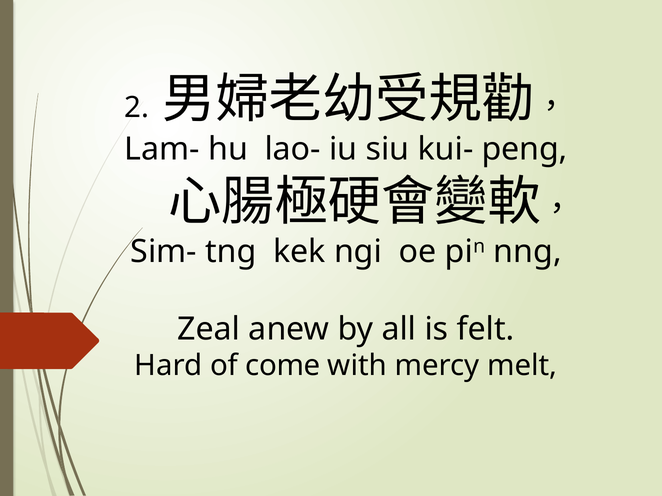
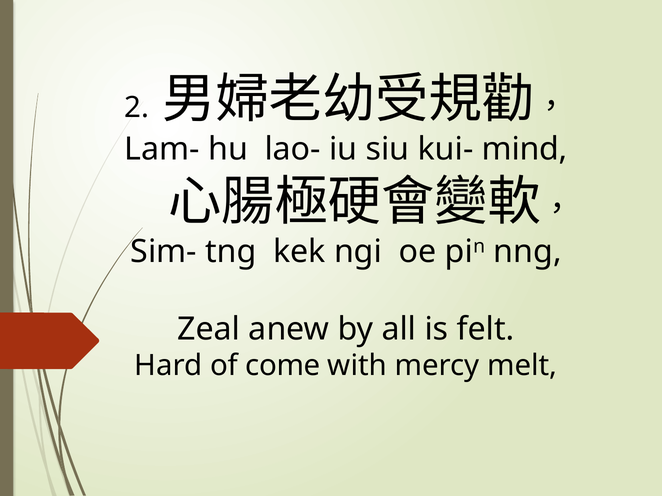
peng: peng -> mind (525, 150)
